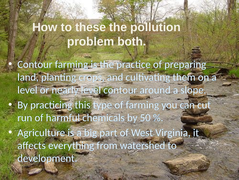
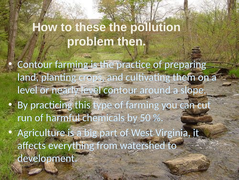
both: both -> then (132, 41)
